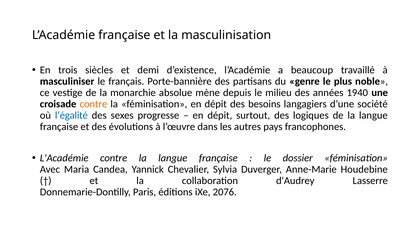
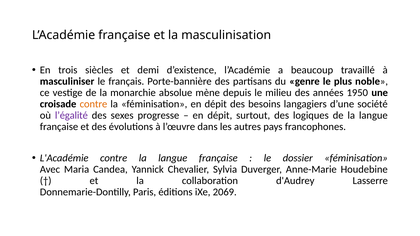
1940: 1940 -> 1950 (357, 93)
l’égalité colour: blue -> purple (71, 115)
2076: 2076 -> 2069 (225, 192)
